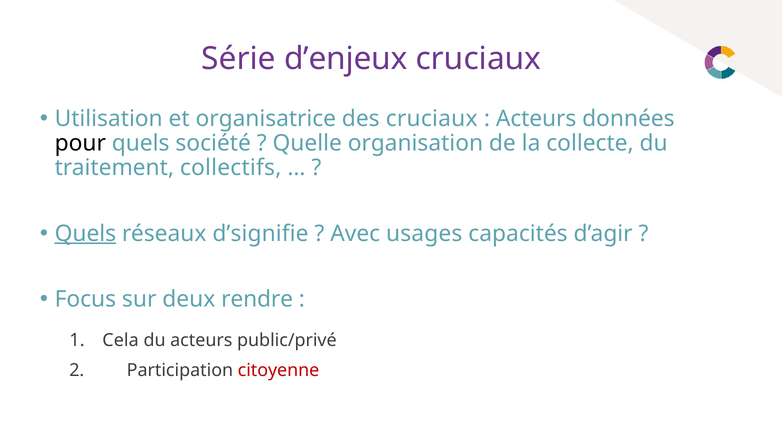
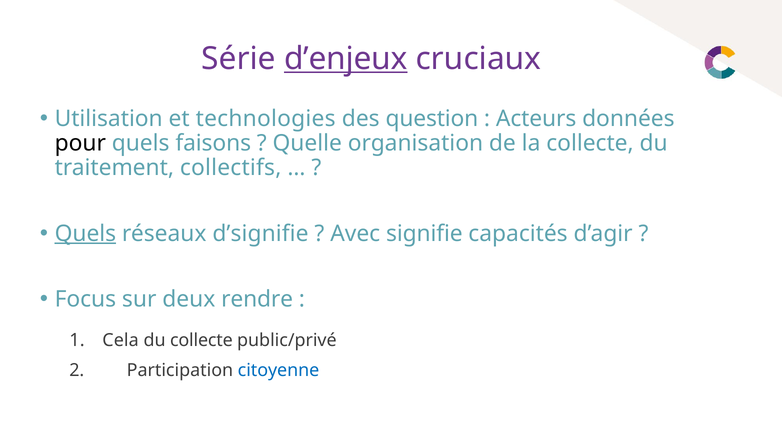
d’enjeux underline: none -> present (346, 59)
organisatrice: organisatrice -> technologies (266, 119)
des cruciaux: cruciaux -> question (432, 119)
société: société -> faisons (213, 143)
usages: usages -> signifie (424, 233)
du acteurs: acteurs -> collecte (201, 340)
citoyenne colour: red -> blue (279, 370)
